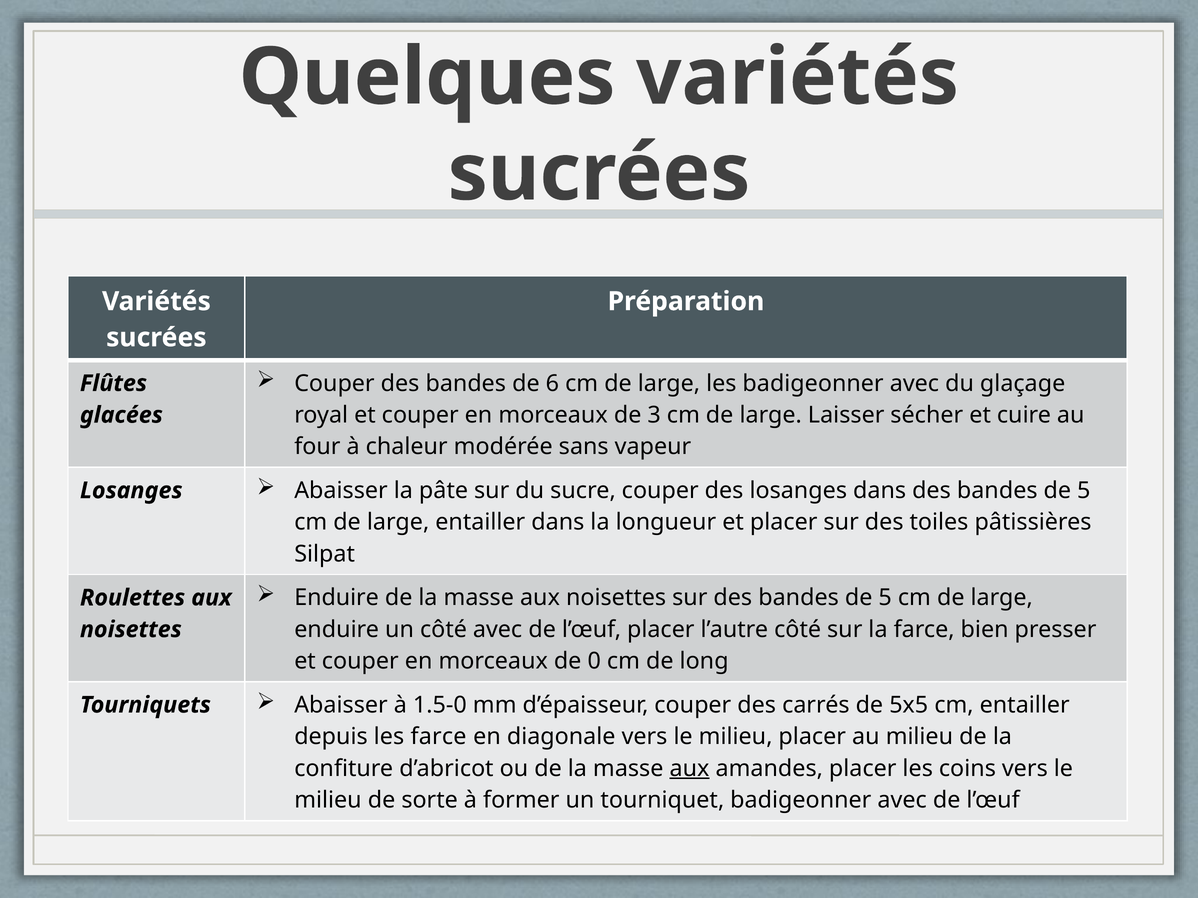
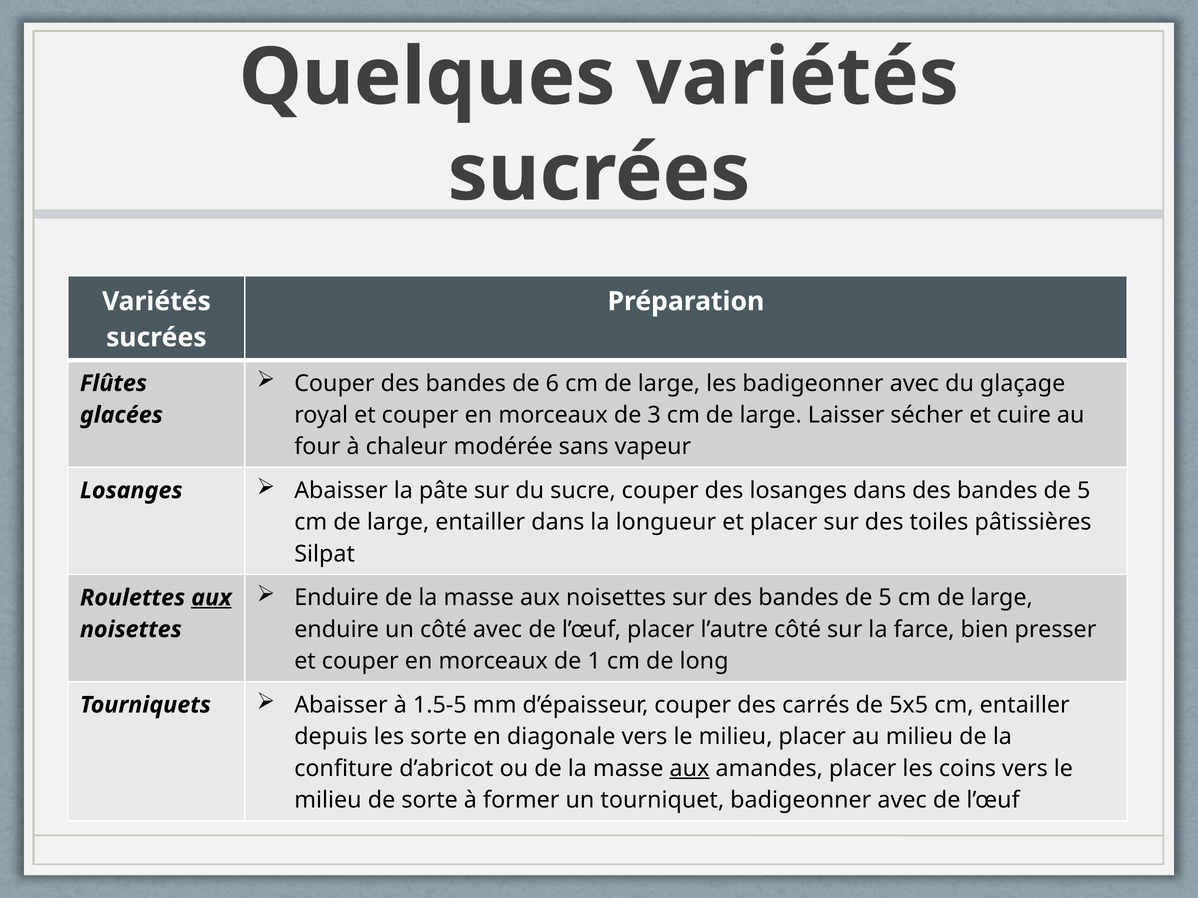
aux underline: none -> present (211, 598)
0: 0 -> 1 (594, 662)
1.5-0: 1.5-0 -> 1.5-5 (440, 705)
les farce: farce -> sorte (439, 737)
